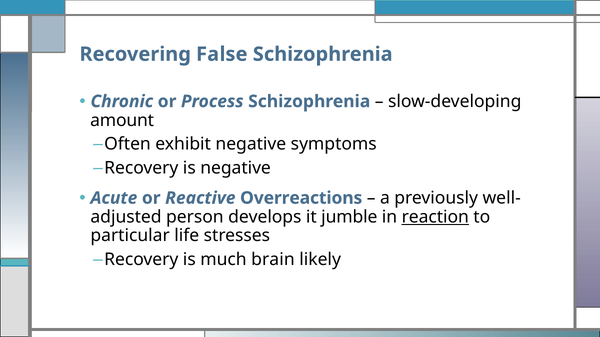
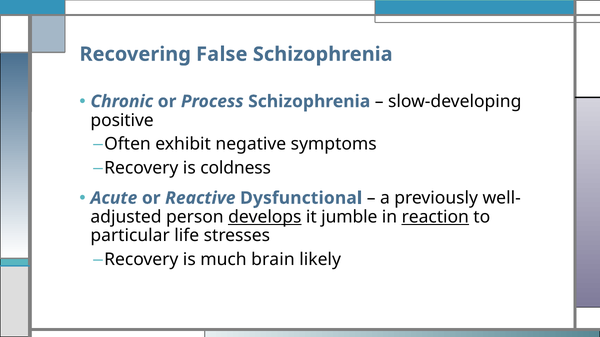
amount: amount -> positive (122, 120)
is negative: negative -> coldness (236, 168)
Overreactions: Overreactions -> Dysfunctional (301, 198)
develops underline: none -> present (265, 217)
